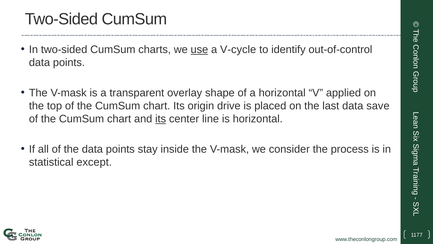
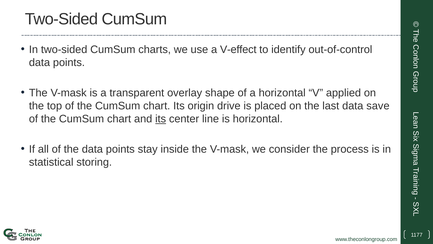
use underline: present -> none (199, 49)
V-cycle: V-cycle -> V-effect (238, 49)
except: except -> storing (94, 162)
